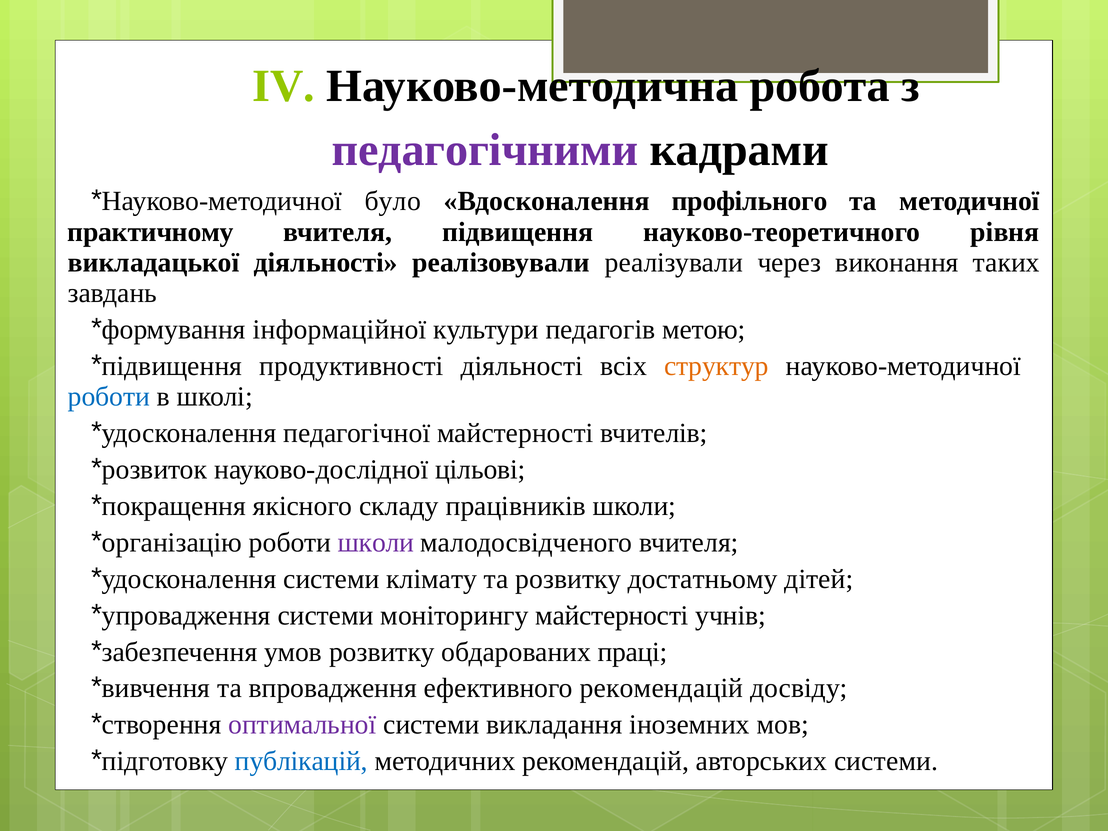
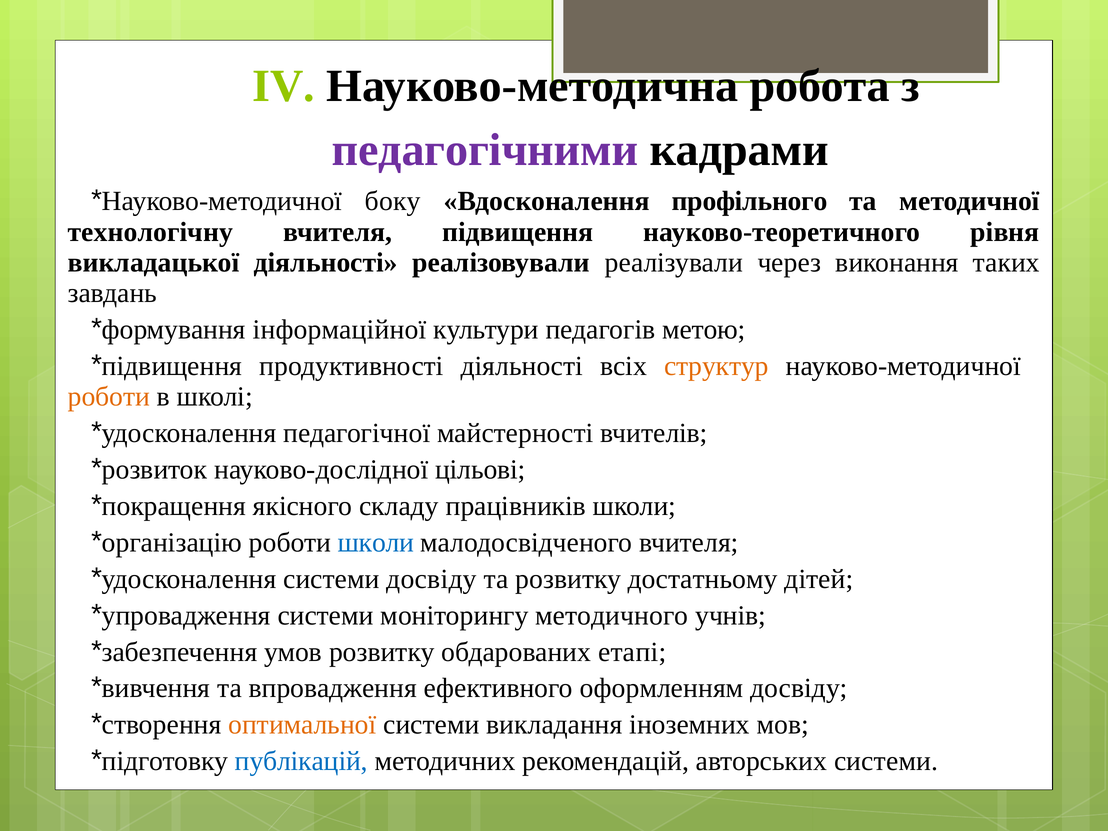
було: було -> боку (393, 201)
практичному: практичному -> технологічну (150, 232)
роботи colour: blue -> orange (109, 397)
школи colour: purple -> blue (376, 542)
системи клімату: клімату -> досвіду (432, 579)
моніторингу майстерності: майстерності -> методичного (612, 615)
праці: праці -> етапі (632, 652)
ефективного рекомендацій: рекомендацій -> оформленням (662, 688)
оптимальної colour: purple -> orange (302, 725)
